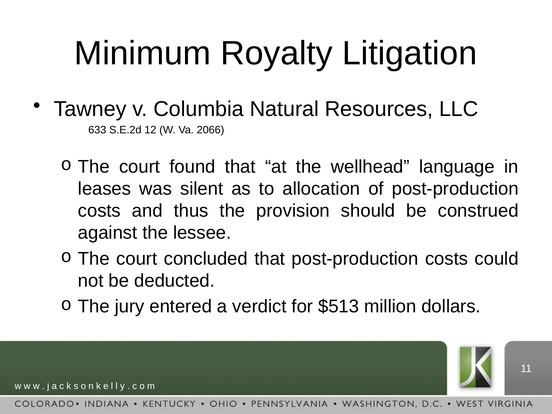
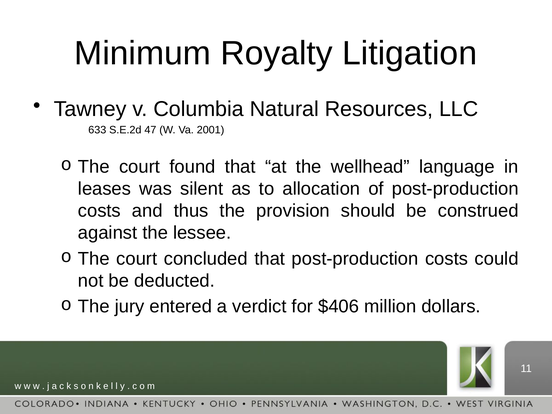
12: 12 -> 47 (150, 130)
2066: 2066 -> 2001 (211, 130)
$513: $513 -> $406 (339, 306)
